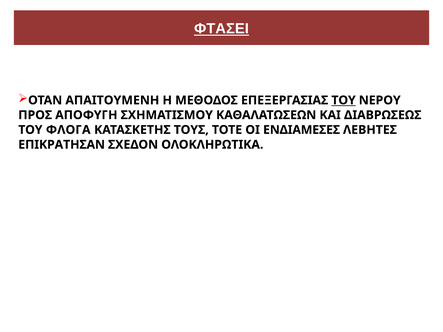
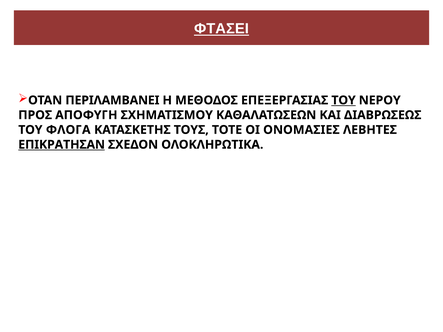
ΑΠΑΙΤΟΥΜΕΝΗ: ΑΠΑΙΤΟΥΜΕΝΗ -> ΠΕΡΙΛΑΜΒΑΝΕΙ (112, 100)
ΕΝΔΙΑΜΕΣΕΣ: ΕΝΔΙΑΜΕΣΕΣ -> ΟΝΟΜΑΣΙΕΣ (301, 130)
ΕΠΙΚΡΑΤΗΣΑΝ underline: none -> present (62, 145)
